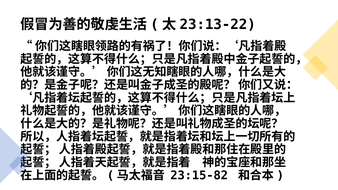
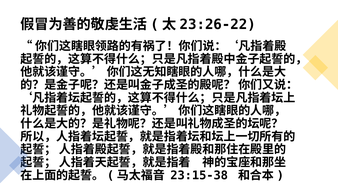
23:13-22: 23:13-22 -> 23:26-22 (218, 25)
23:15-82: 23:15-82 -> 23:15-38 (199, 175)
